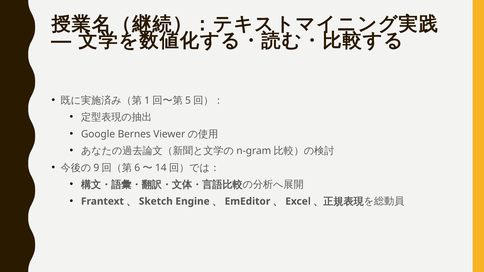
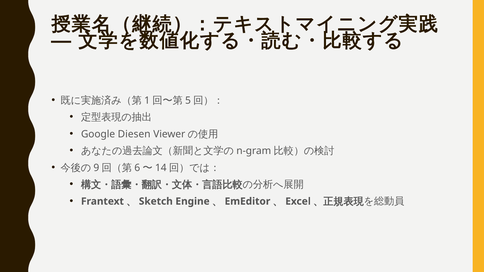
Bernes: Bernes -> Diesen (134, 134)
